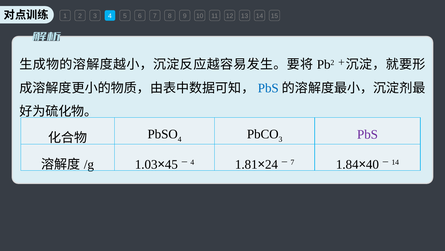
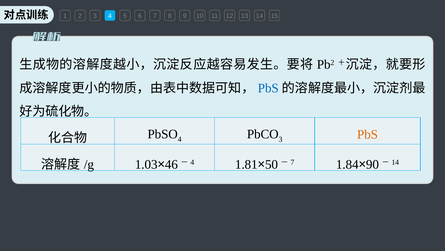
PbS colour: purple -> orange (368, 134)
45: 45 -> 46 (171, 164)
24: 24 -> 50 (271, 164)
40: 40 -> 90 (372, 164)
